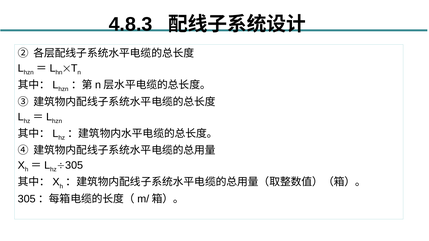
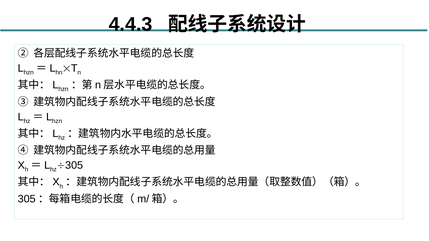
4.8.3: 4.8.3 -> 4.4.3 (131, 24)
